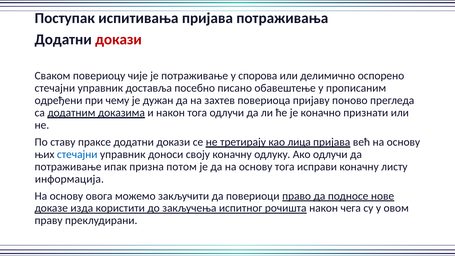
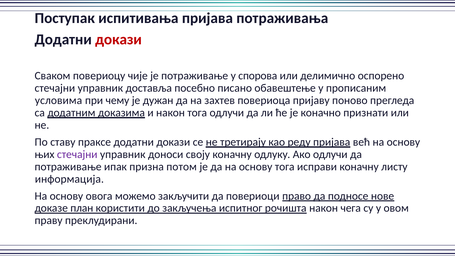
одређени: одређени -> условима (58, 100)
лица: лица -> реду (299, 142)
стечајни colour: blue -> purple (77, 154)
изда: изда -> план (82, 208)
